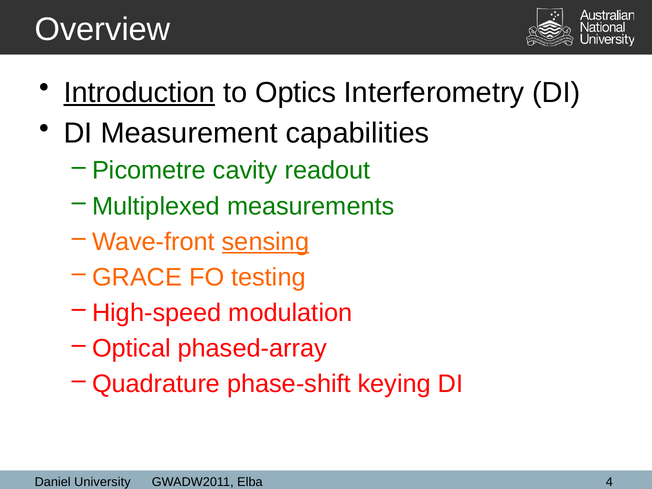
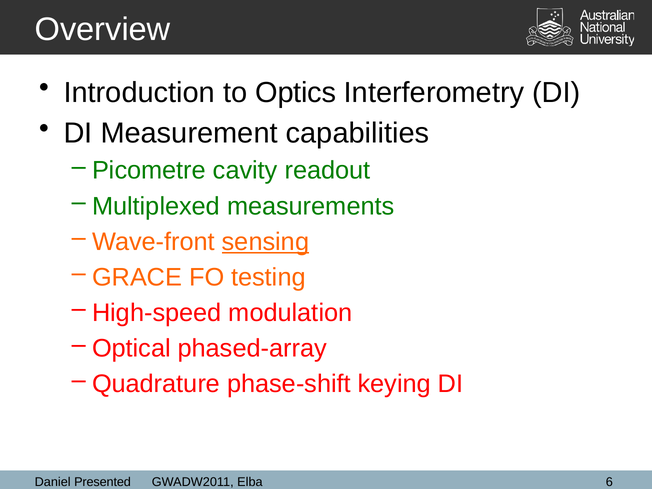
Introduction underline: present -> none (139, 93)
University: University -> Presented (103, 482)
4: 4 -> 6 (609, 482)
